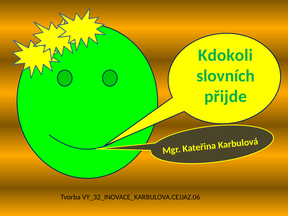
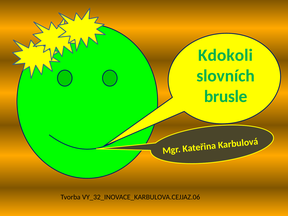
přijde: přijde -> brusle (226, 96)
